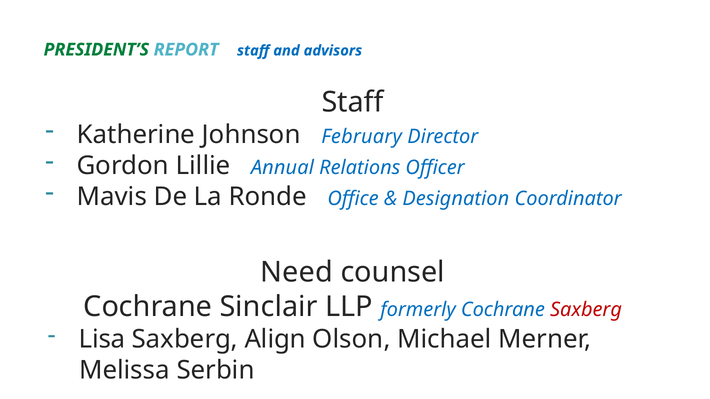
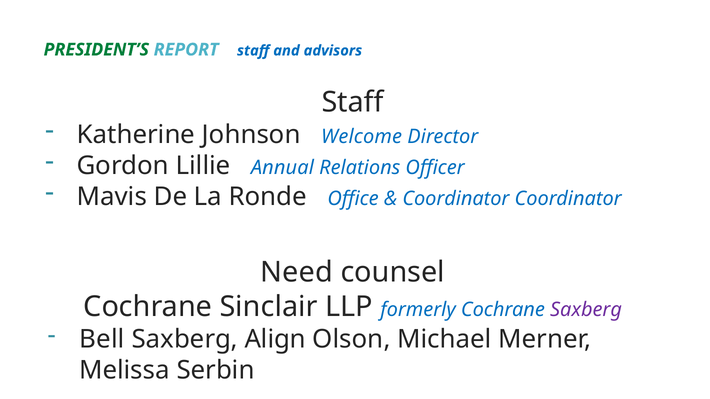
February: February -> Welcome (362, 137)
Designation: Designation -> Coordinator (456, 199)
Saxberg colour: red -> purple (586, 310)
Lisa: Lisa -> Bell (102, 340)
